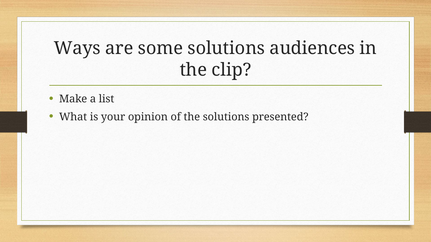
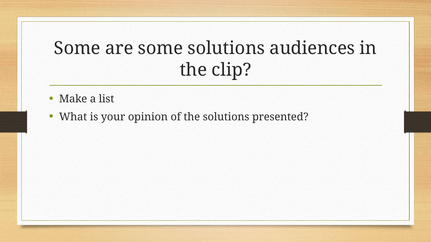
Ways: Ways -> Some (77, 48)
